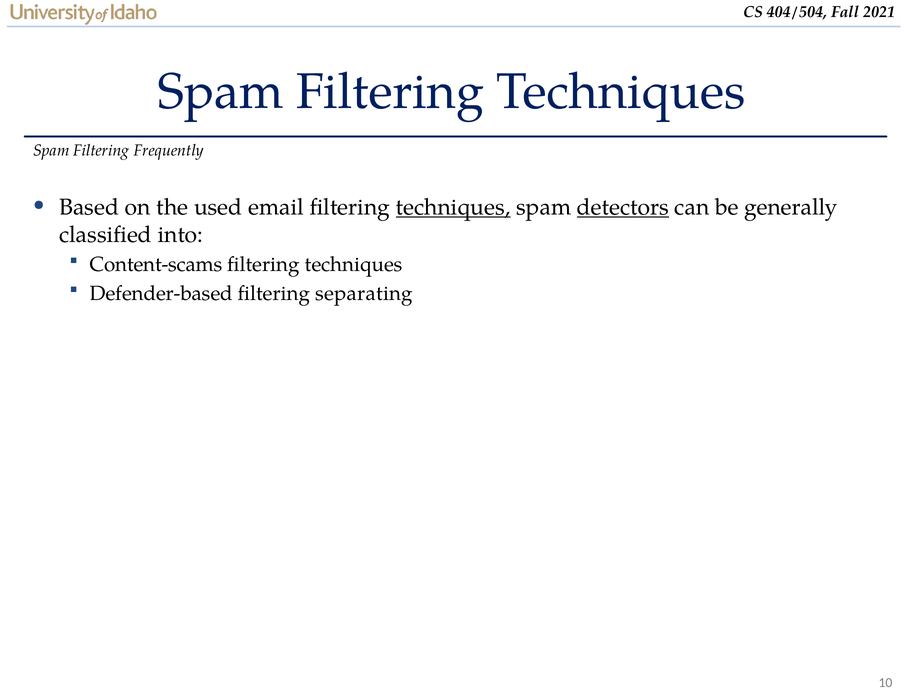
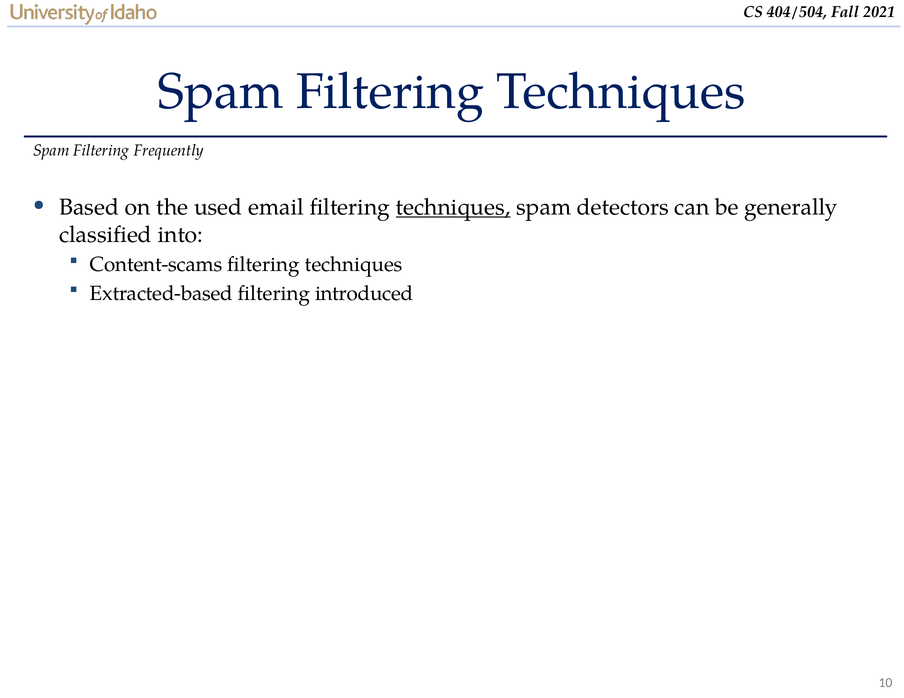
detectors underline: present -> none (623, 207)
Defender-based: Defender-based -> Extracted-based (161, 293)
separating: separating -> introduced (364, 293)
